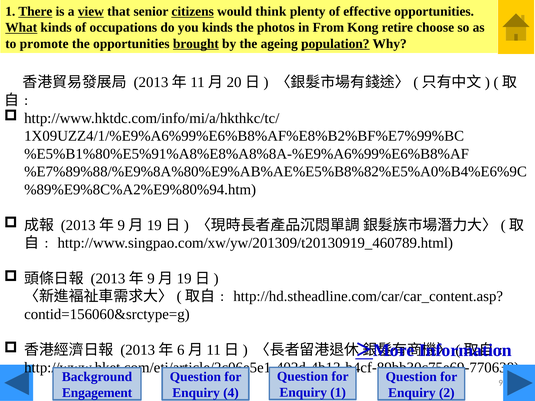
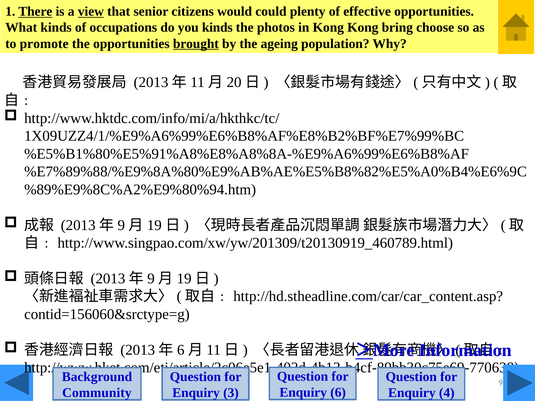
citizens underline: present -> none (193, 12)
think: think -> could (271, 12)
What underline: present -> none (21, 28)
in From: From -> Kong (328, 28)
retire: retire -> bring (397, 28)
population underline: present -> none (335, 44)
Enquiry 1: 1 -> 6 (338, 393)
Engagement: Engagement -> Community (97, 393)
4: 4 -> 3 (231, 393)
2: 2 -> 4 (447, 393)
